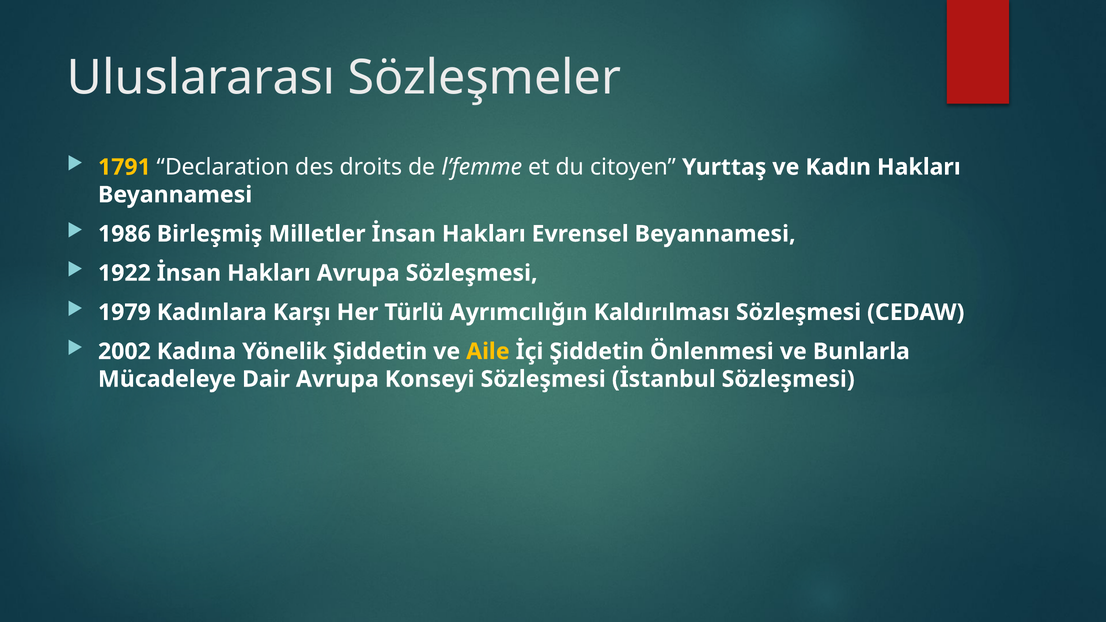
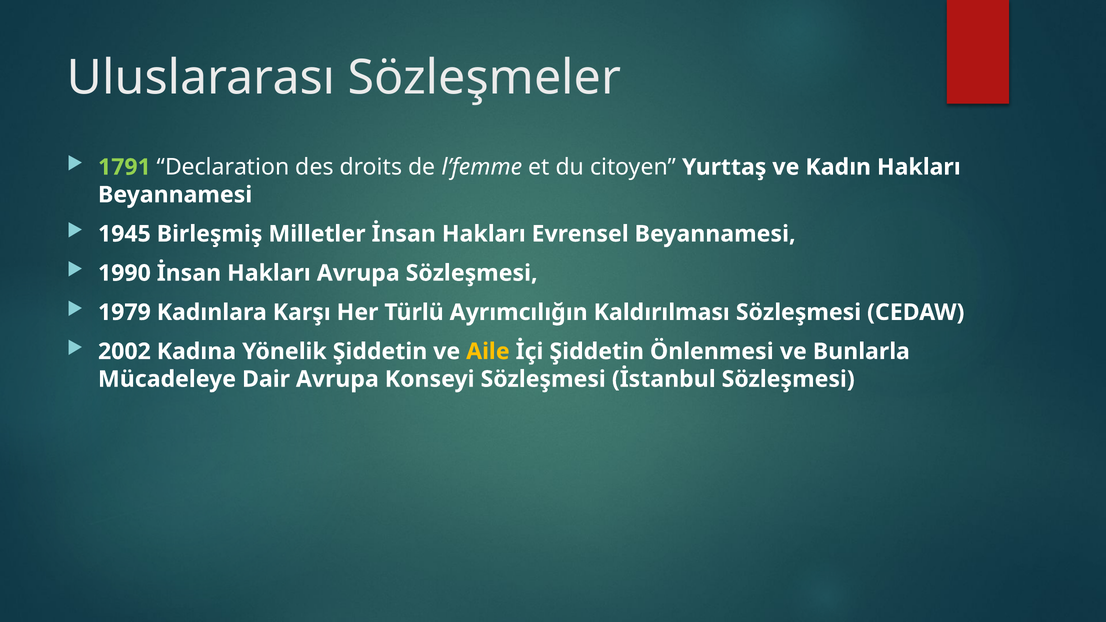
1791 colour: yellow -> light green (124, 167)
1986: 1986 -> 1945 (124, 234)
1922: 1922 -> 1990 (124, 273)
